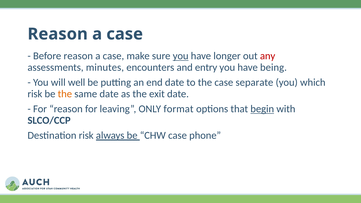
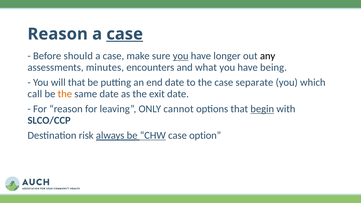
case underline: none -> present (125, 34)
Before reason: reason -> should (78, 56)
any colour: red -> black (268, 56)
entry: entry -> what (206, 67)
will well: well -> that (77, 82)
risk: risk -> call (35, 94)
format: format -> cannot (179, 109)
CHW underline: none -> present (153, 135)
phone: phone -> option (205, 135)
